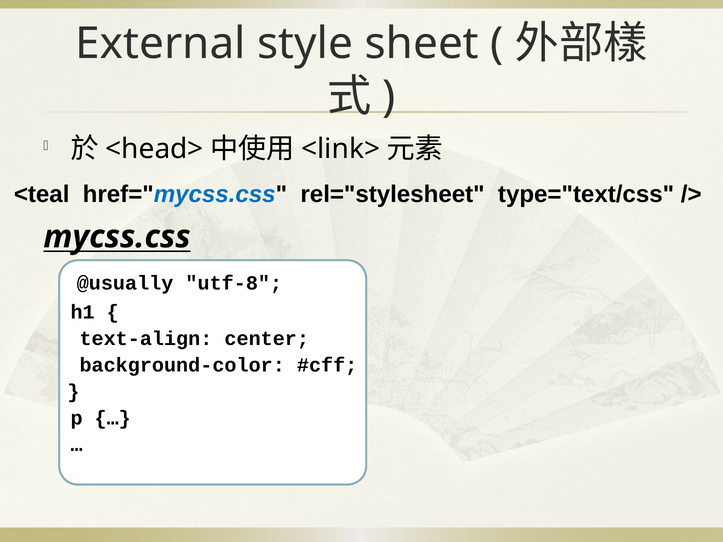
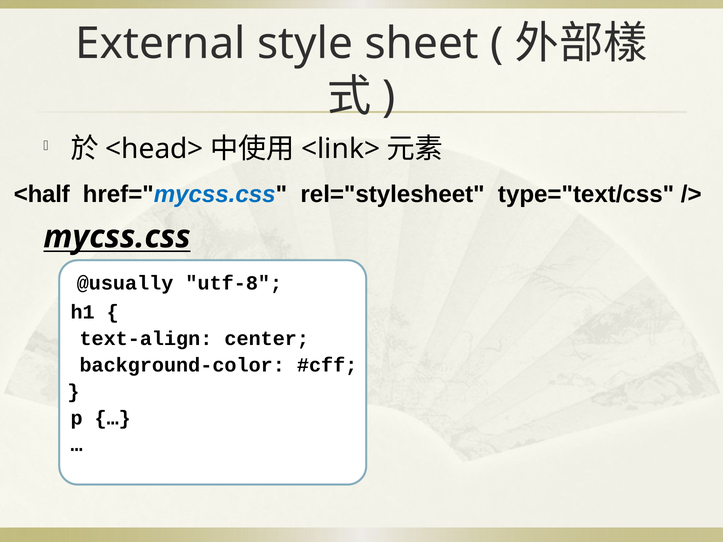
<teal: <teal -> <half (42, 195)
